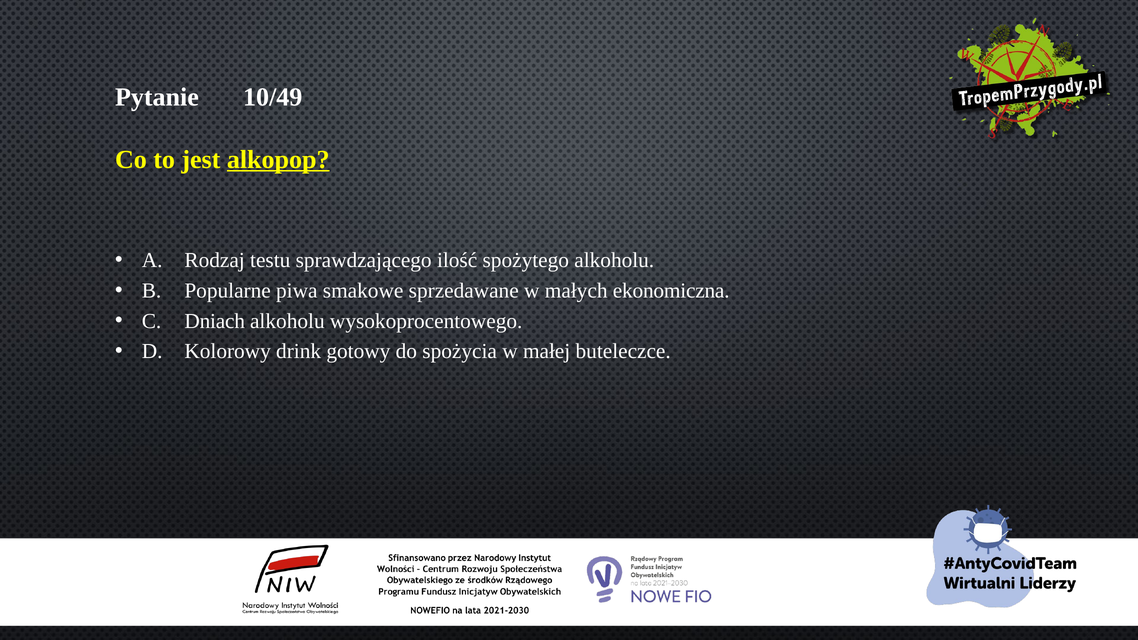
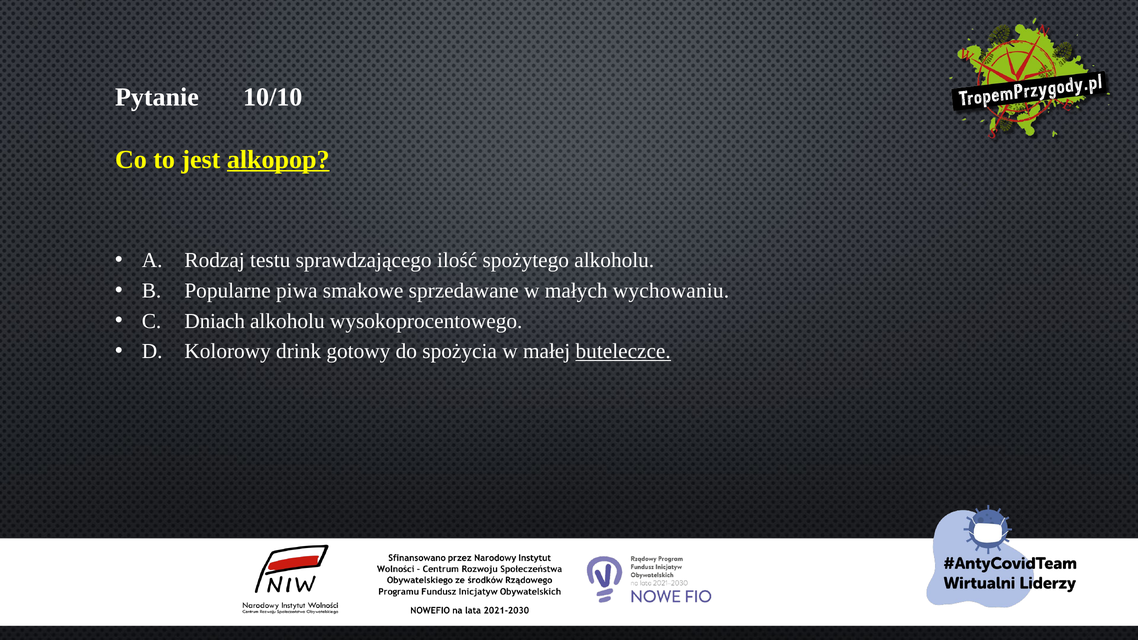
10/49: 10/49 -> 10/10 (273, 97)
ekonomiczna: ekonomiczna -> wychowaniu (671, 291)
buteleczce underline: none -> present (623, 351)
